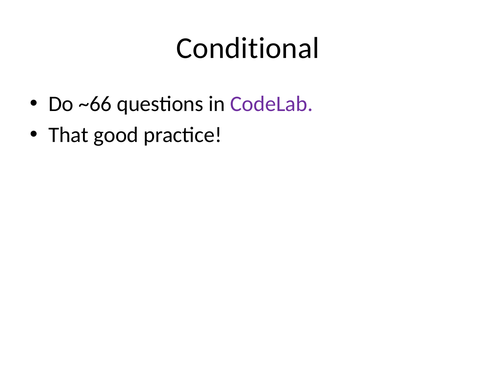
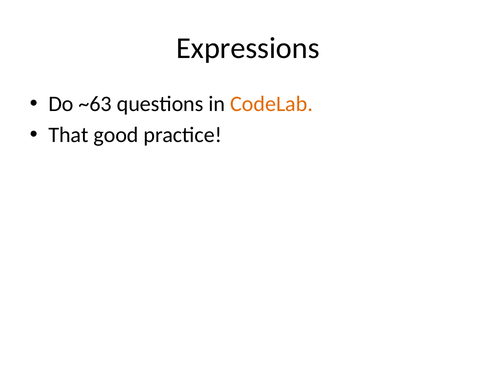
Conditional: Conditional -> Expressions (248, 48)
~66: ~66 -> ~63 (95, 104)
CodeLab colour: purple -> orange (272, 104)
